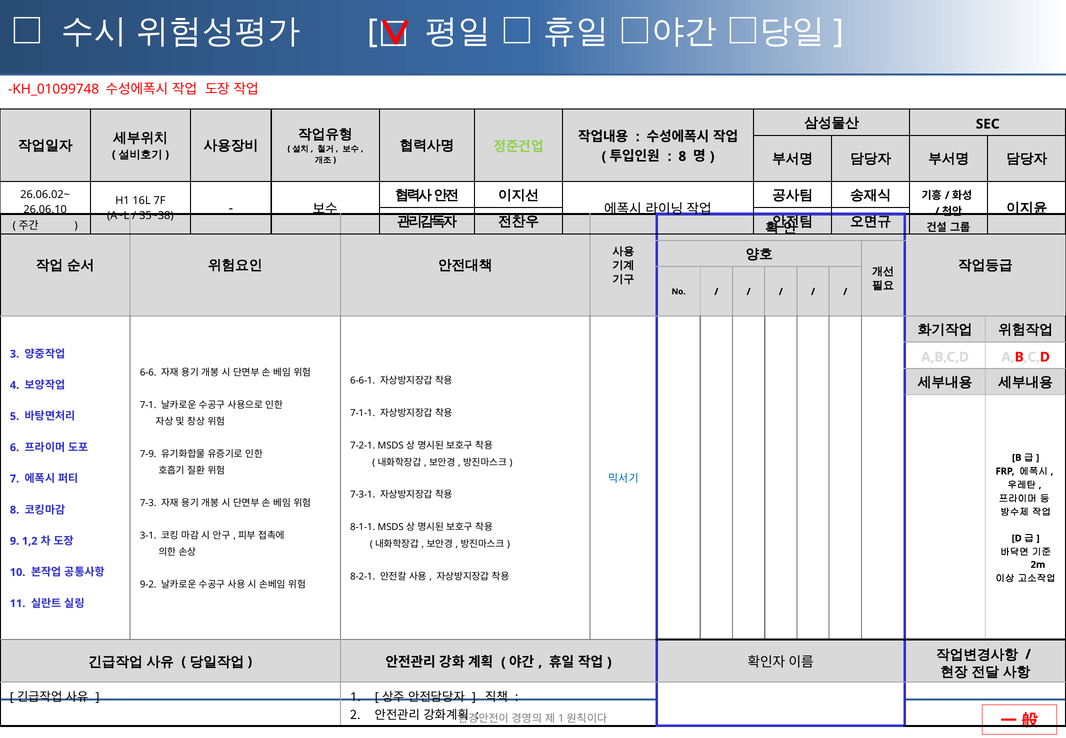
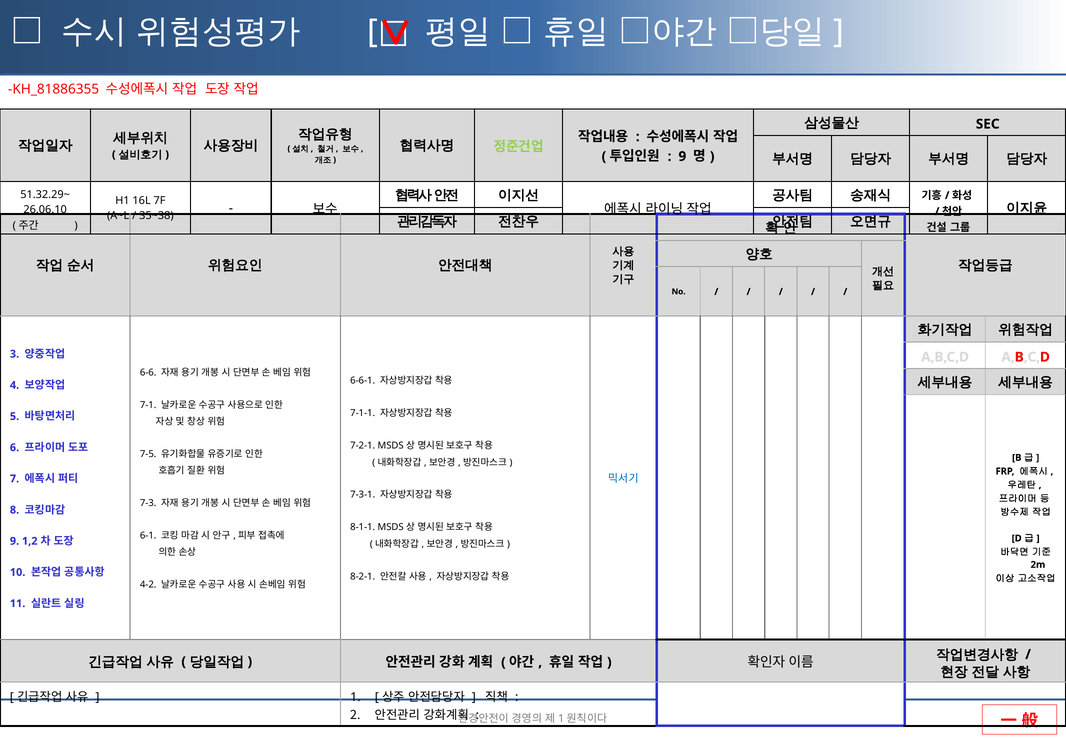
KH_01099748: KH_01099748 -> KH_81886355 (54, 89)
8: 8 -> 9 (682, 156)
26.06.02~: 26.06.02~ -> 51.32.29~ (45, 194)
7-9: 7-9 -> 7-5 (148, 454)
3-1: 3-1 -> 6-1 (148, 536)
9-2: 9-2 -> 4-2 (148, 585)
